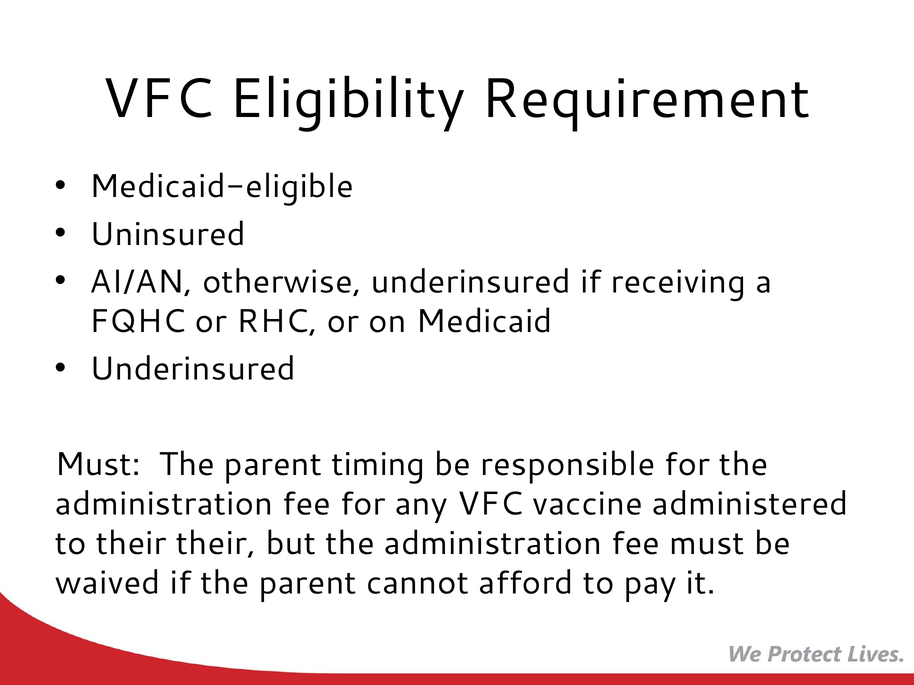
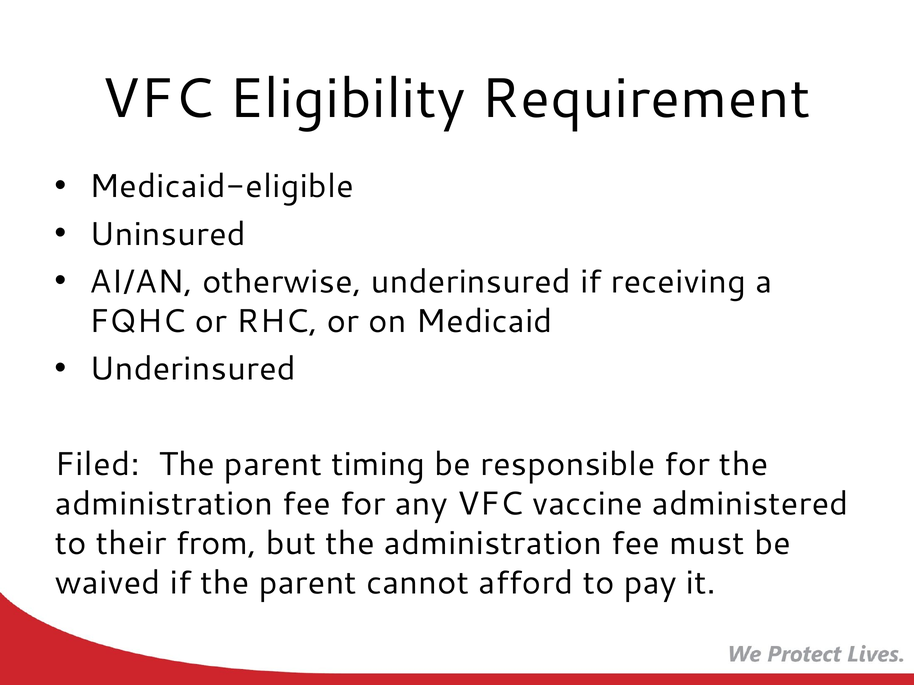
Must: Must -> Filed (97, 465)
their their: their -> from (216, 544)
